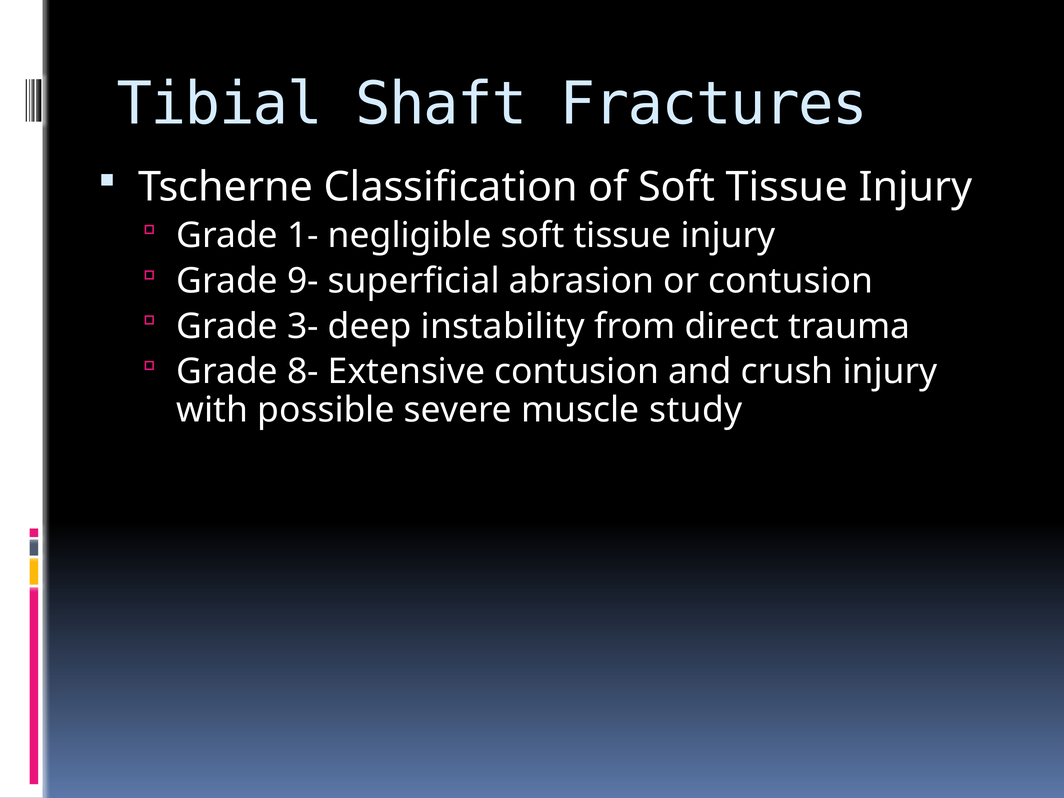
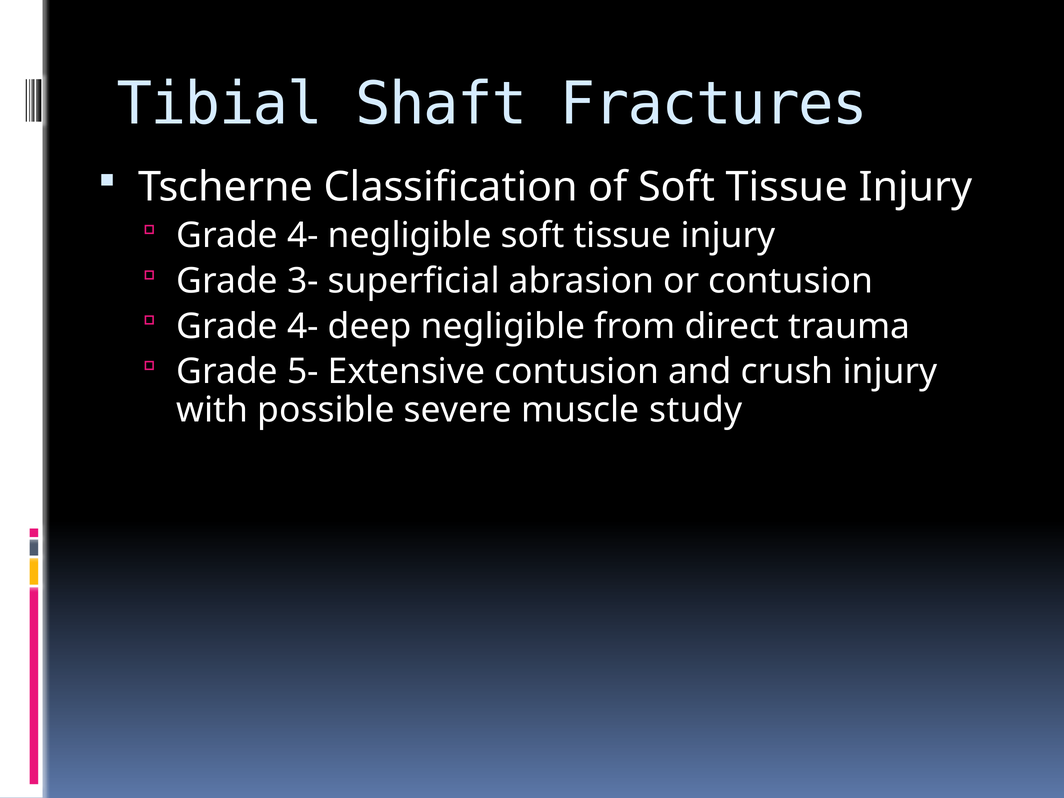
1-: 1- -> 4- (303, 236)
9-: 9- -> 3- (303, 281)
3-: 3- -> 4- (303, 326)
deep instability: instability -> negligible (503, 326)
8-: 8- -> 5- (303, 372)
